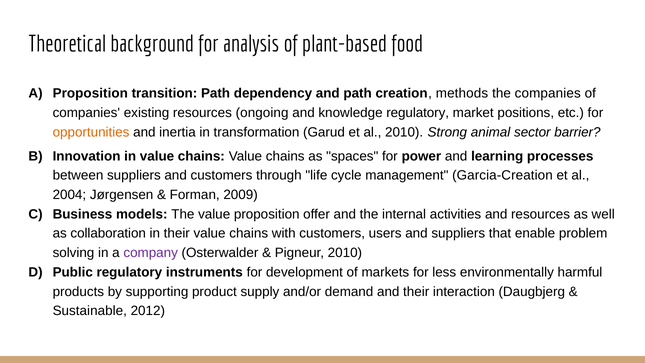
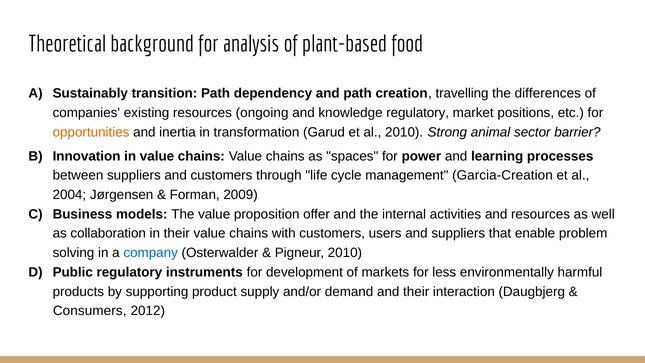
A Proposition: Proposition -> Sustainably (90, 93)
methods: methods -> travelling (462, 93)
the companies: companies -> differences (548, 93)
company colour: purple -> blue (151, 253)
Sustainable: Sustainable -> Consumers (90, 311)
